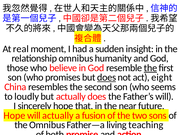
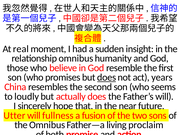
the underline: present -> none (150, 68)
eight: eight -> years (162, 77)
Hope: Hope -> Utter (14, 115)
will actually: actually -> fullness (58, 115)
teaching: teaching -> proclaim (146, 125)
